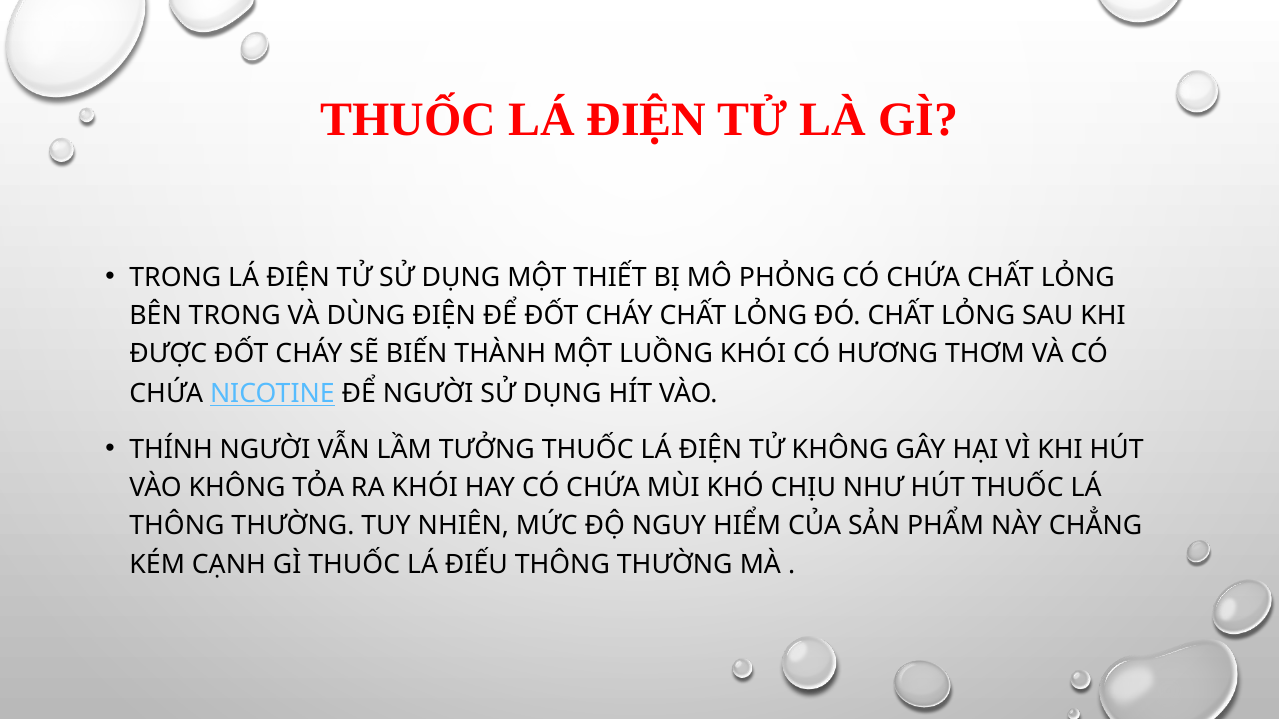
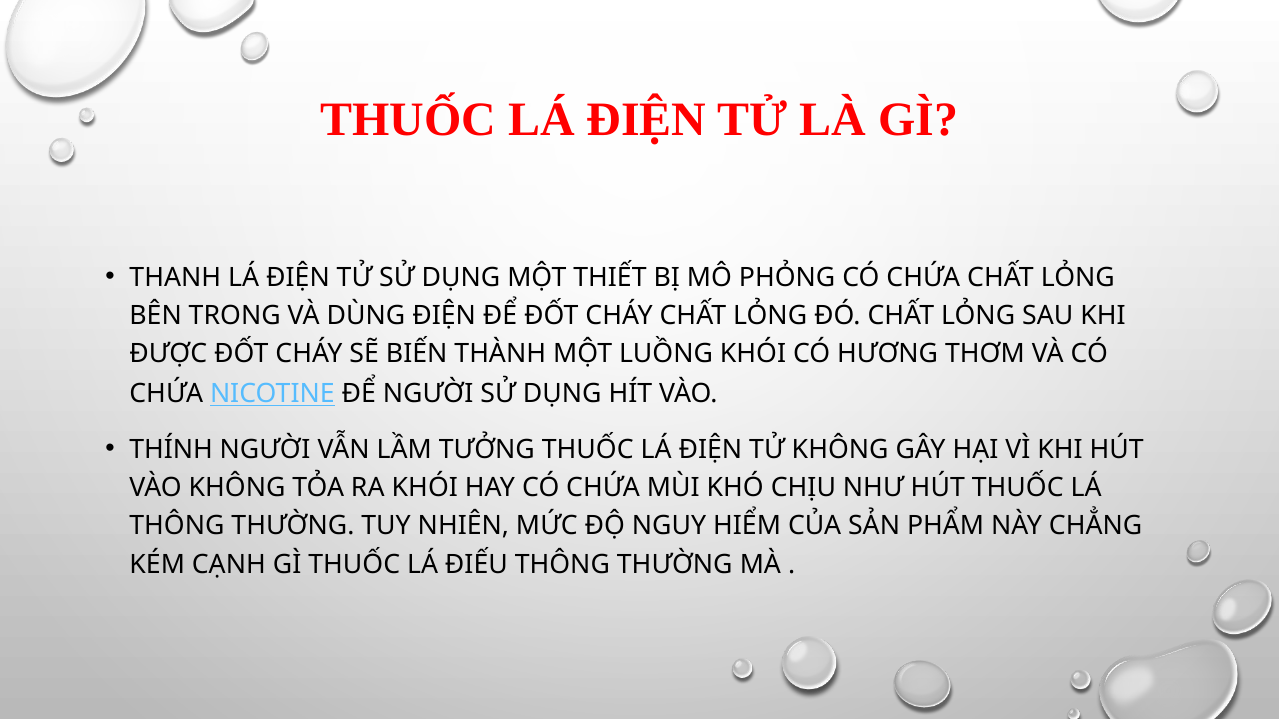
TRONG: TRONG -> THANH (175, 277)
